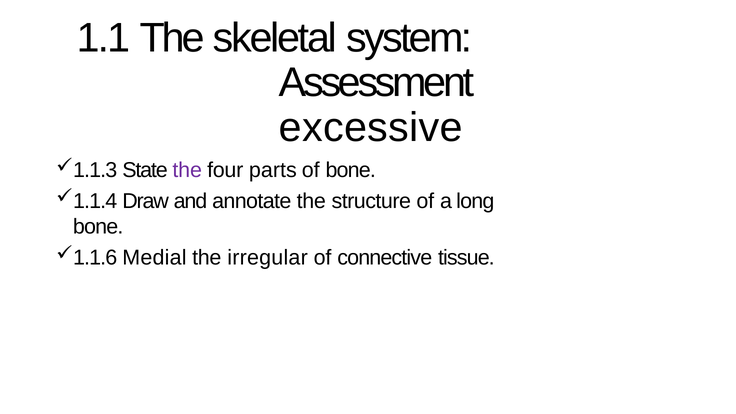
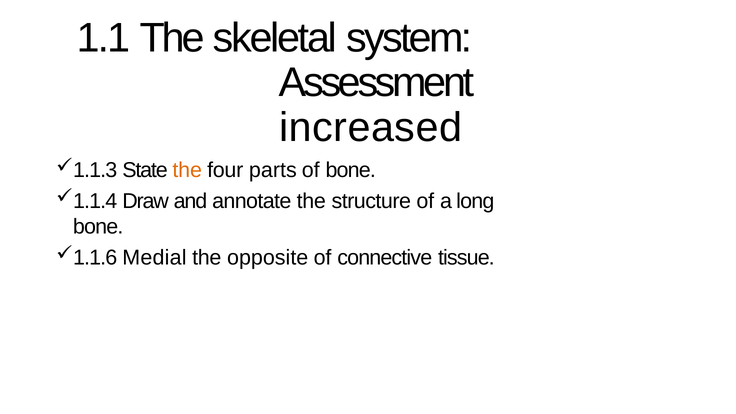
excessive: excessive -> increased (371, 128)
the colour: purple -> orange (187, 170)
irregular: irregular -> opposite (268, 258)
